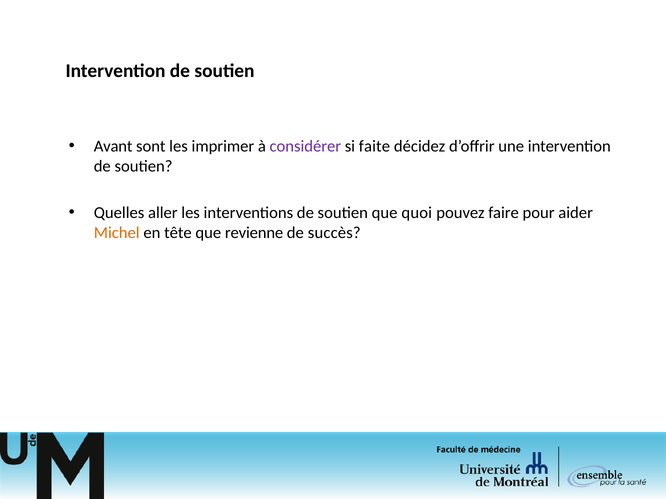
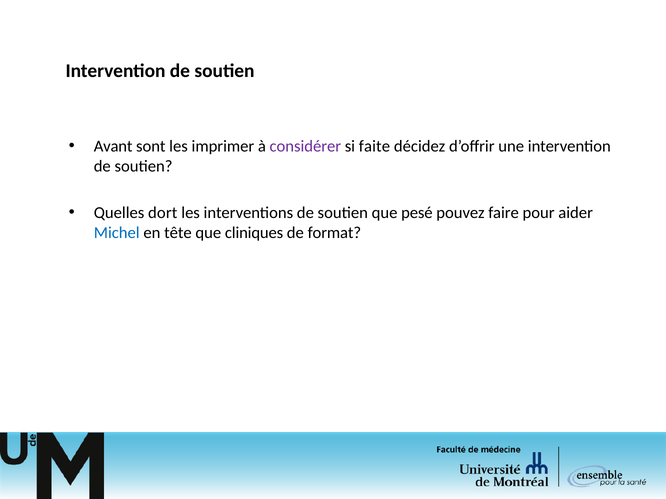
aller: aller -> dort (163, 213)
quoi: quoi -> pesé (417, 213)
Michel colour: orange -> blue (117, 233)
revienne: revienne -> cliniques (254, 233)
succès: succès -> format (334, 233)
